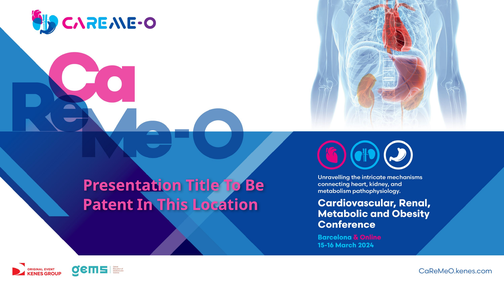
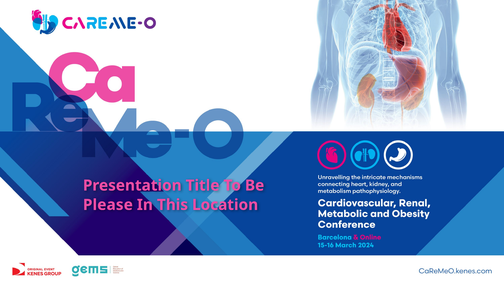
Patent: Patent -> Please (108, 204)
